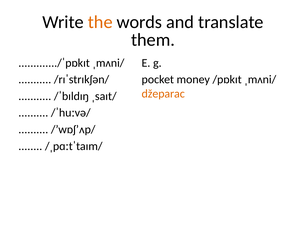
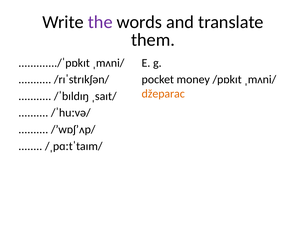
the colour: orange -> purple (100, 22)
